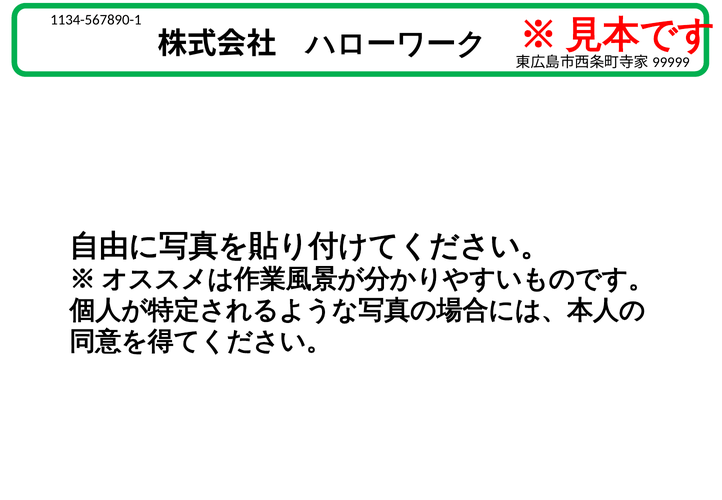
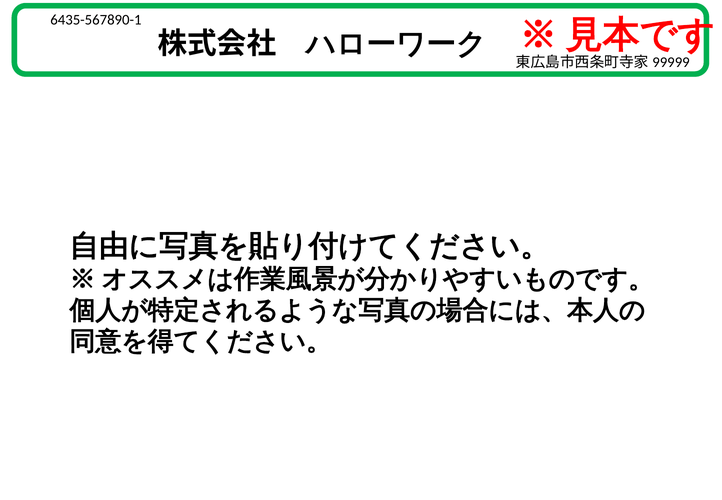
1134-567890-1: 1134-567890-1 -> 6435-567890-1 (96, 20)
